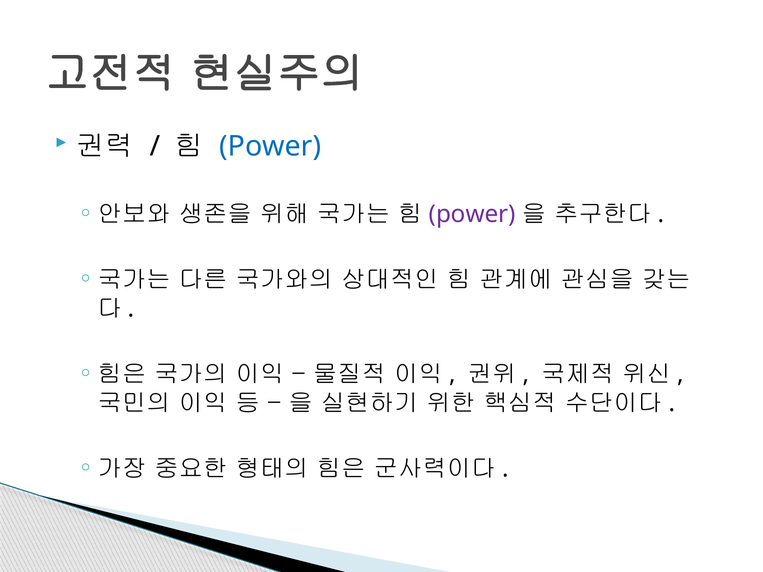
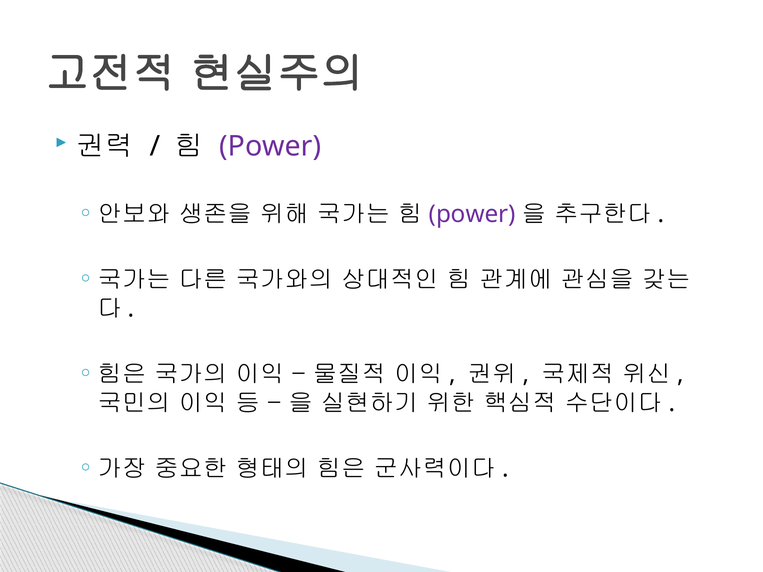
Power colour: blue -> purple (270, 147)
